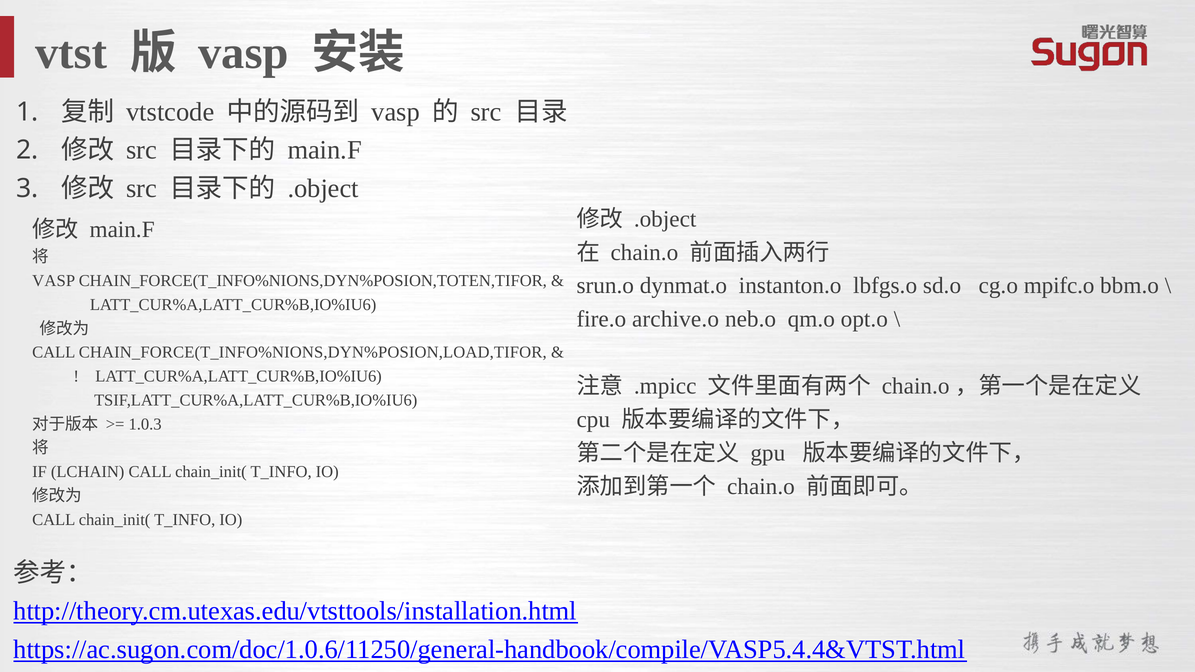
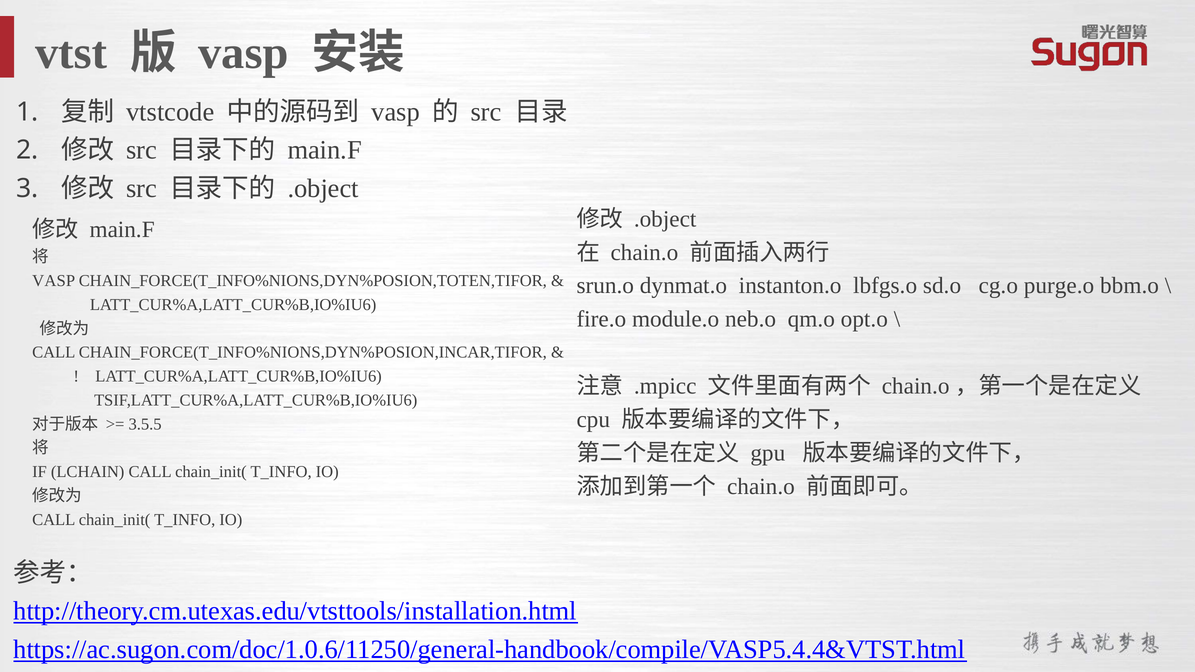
mpifc.o: mpifc.o -> purge.o (1059, 286)
archive.o: archive.o -> module.o (676, 319)
CHAIN_FORCE(T_INFO%NIONS,DYN%POSION,LOAD,TIFOR: CHAIN_FORCE(T_INFO%NIONS,DYN%POSION,LOAD,TIFOR -> CHAIN_FORCE(T_INFO%NIONS,DYN%POSION,INCAR,TIFOR (313, 353)
1.0.3: 1.0.3 -> 3.5.5 (145, 424)
